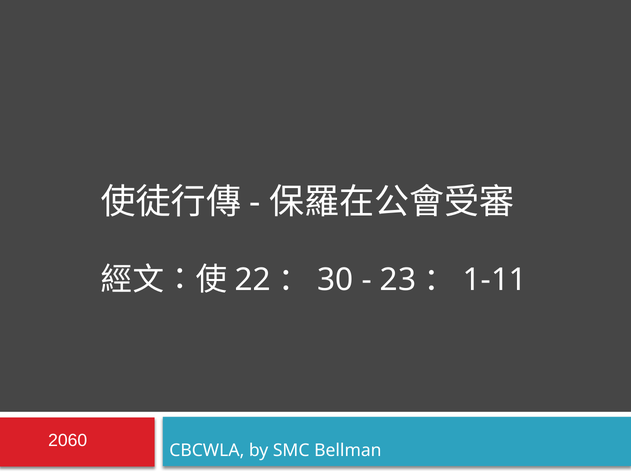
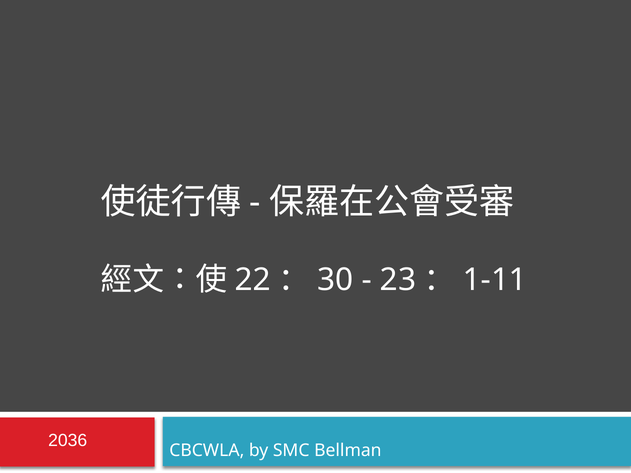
2060: 2060 -> 2036 (68, 441)
